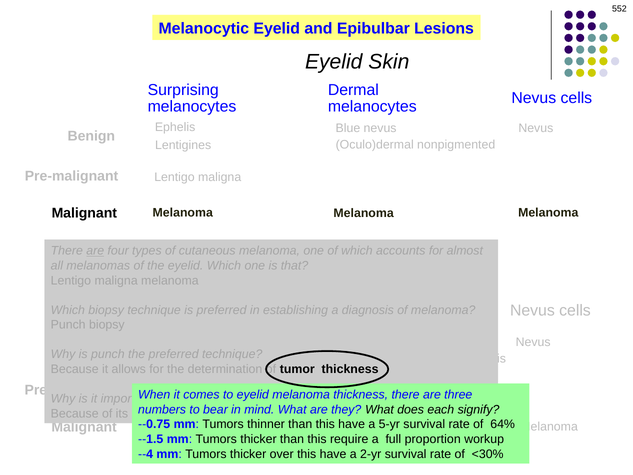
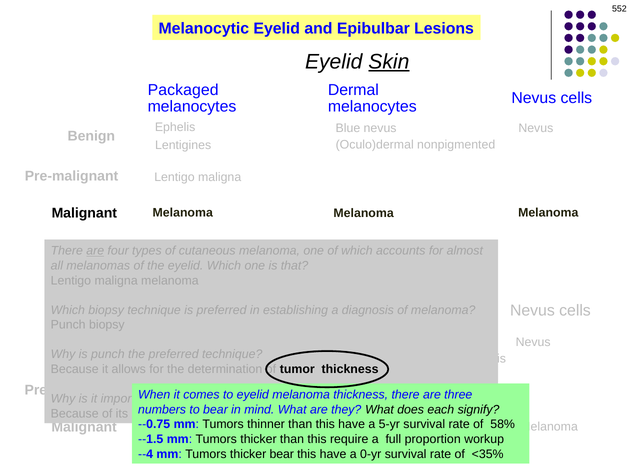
Skin underline: none -> present (389, 62)
Surprising: Surprising -> Packaged (183, 90)
64%: 64% -> 58% (503, 424)
thicker over: over -> bear (282, 454)
2-yr: 2-yr -> 0-yr (371, 454)
<30%: <30% -> <35% (488, 454)
